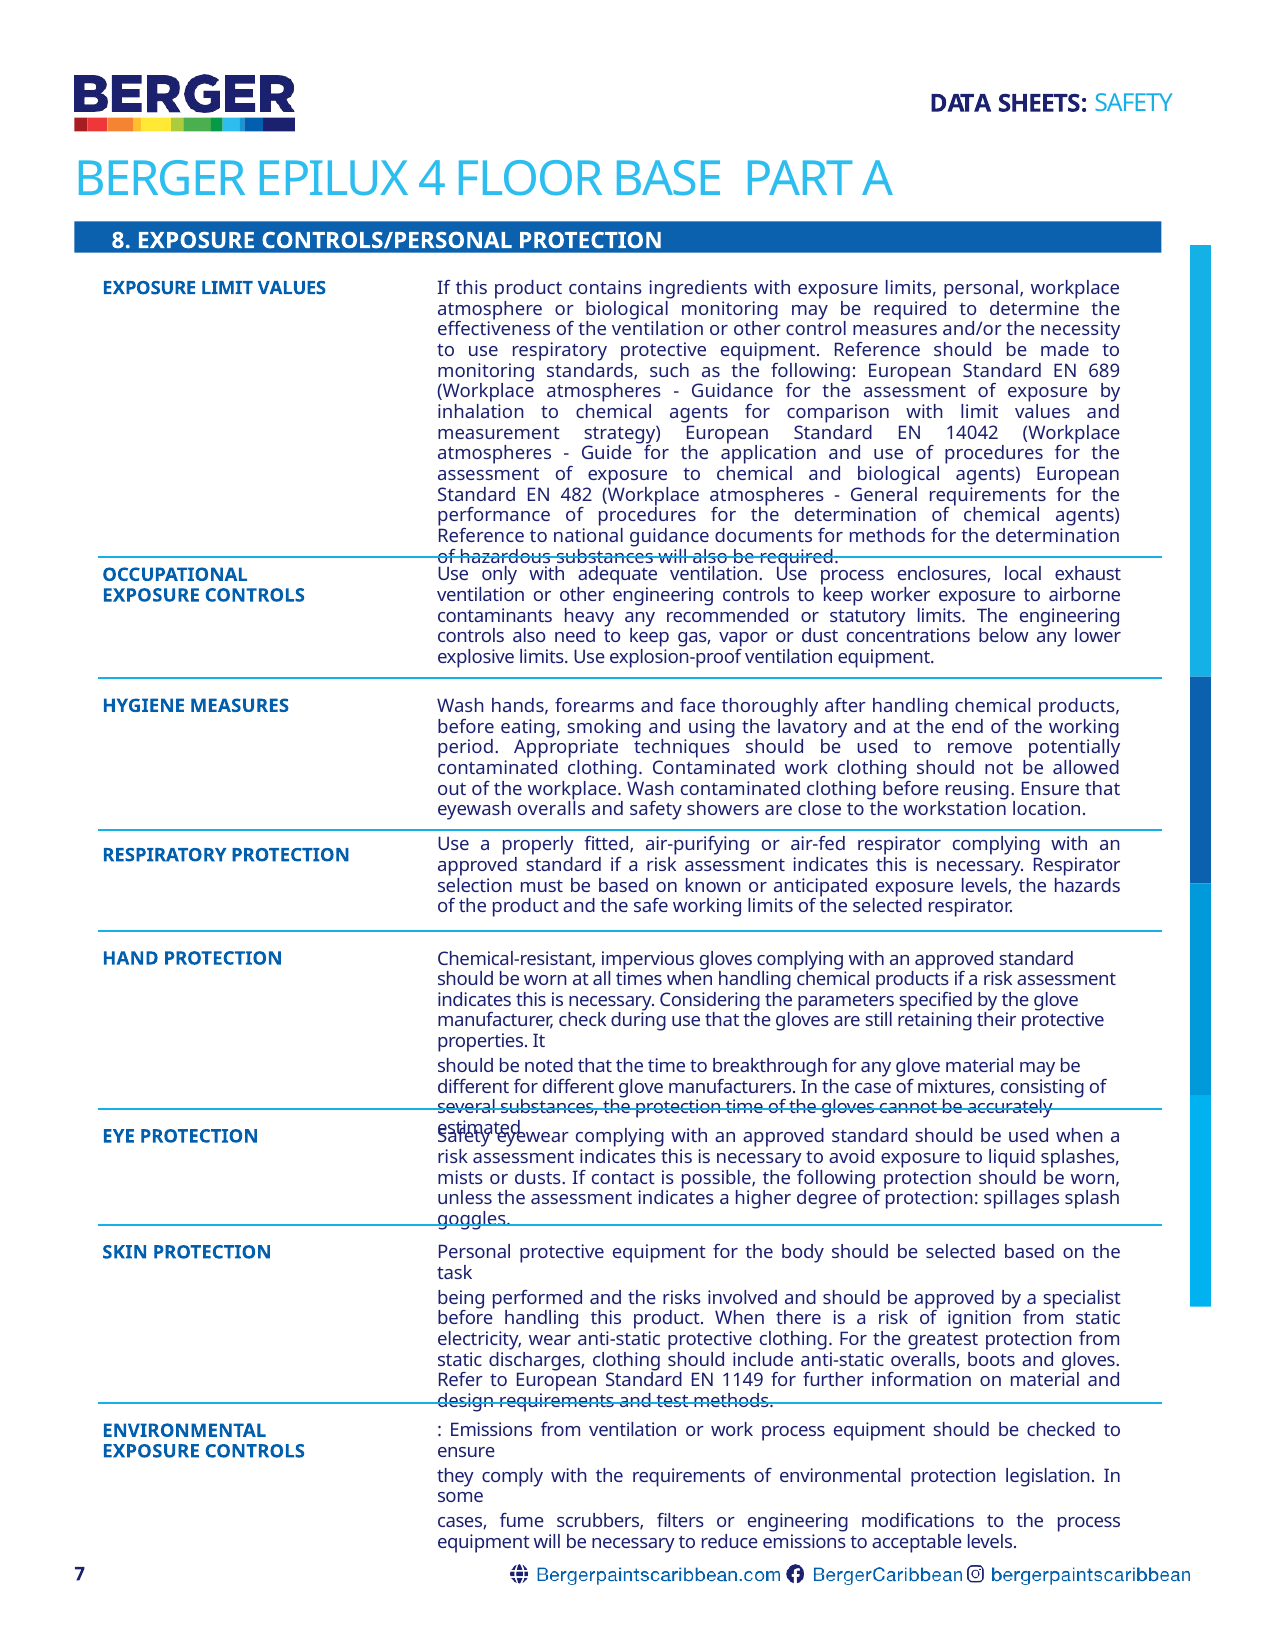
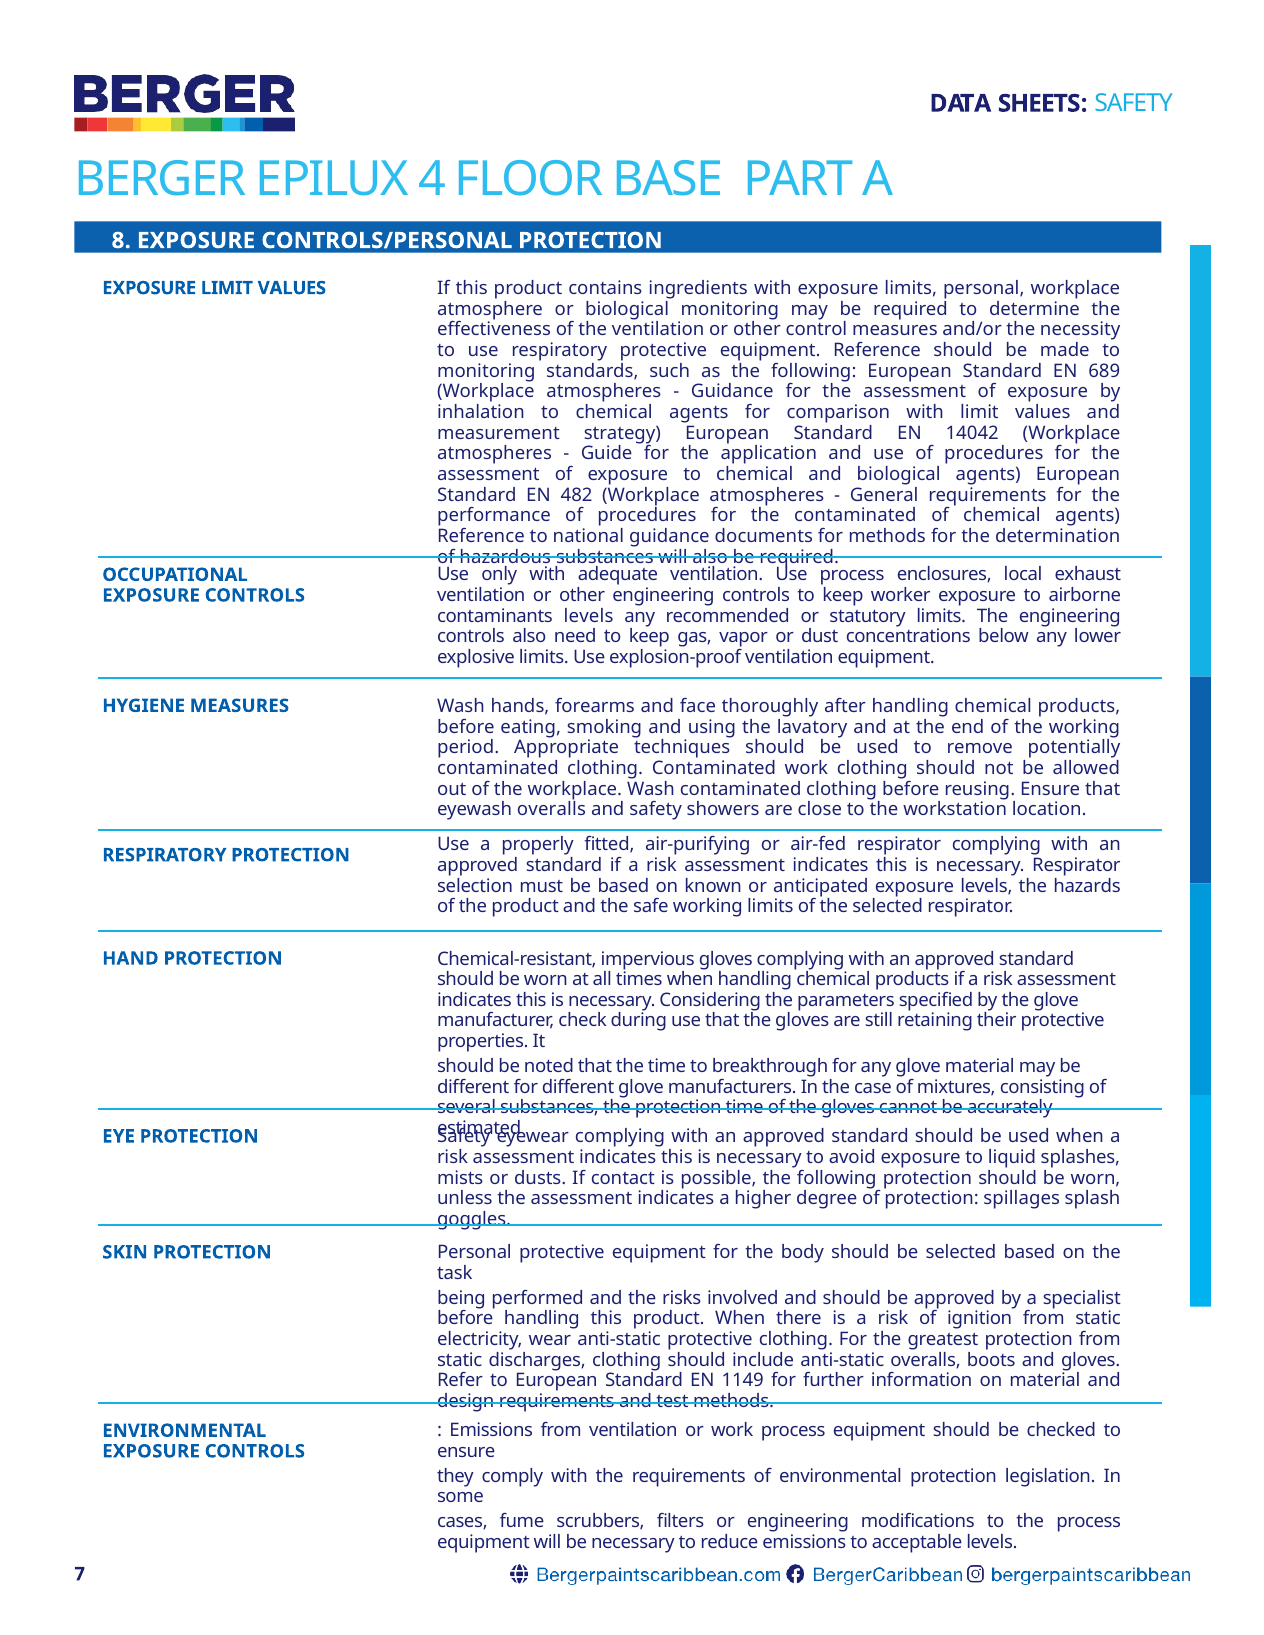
procedures for the determination: determination -> contaminated (855, 516)
contaminants heavy: heavy -> levels (589, 616)
